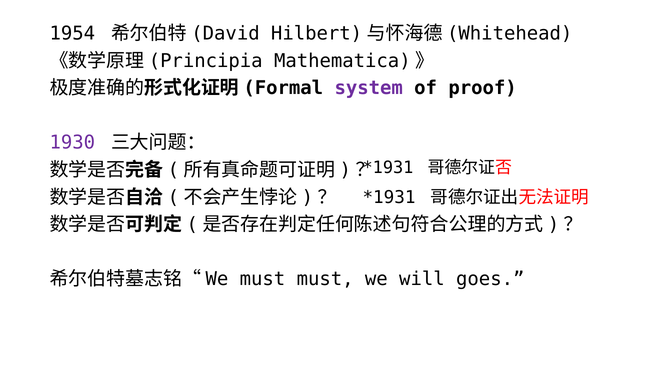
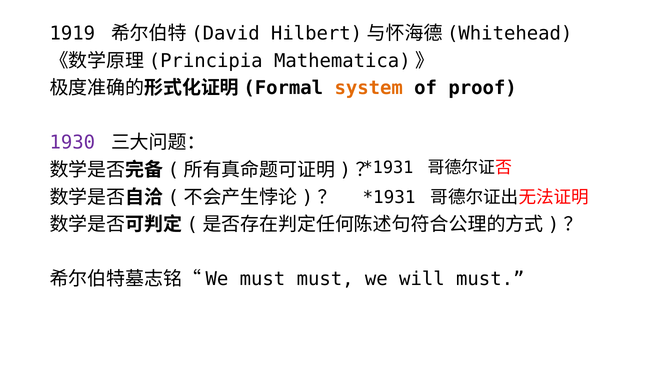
1954: 1954 -> 1919 (72, 34)
system colour: purple -> orange (369, 88)
will goes: goes -> must (490, 279)
